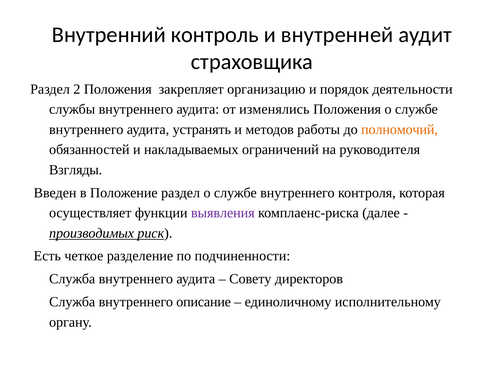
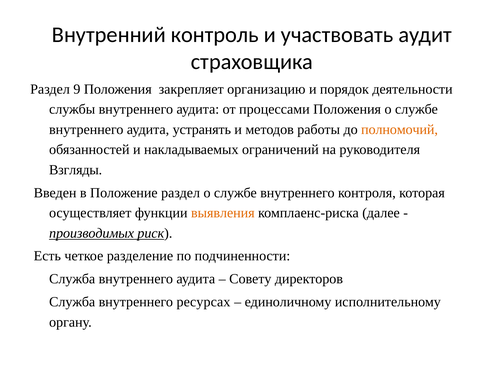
внутренней: внутренней -> участвовать (337, 35)
2: 2 -> 9 (77, 89)
изменялись: изменялись -> процессами (274, 109)
выявления colour: purple -> orange (223, 213)
описание: описание -> ресурсах (203, 302)
